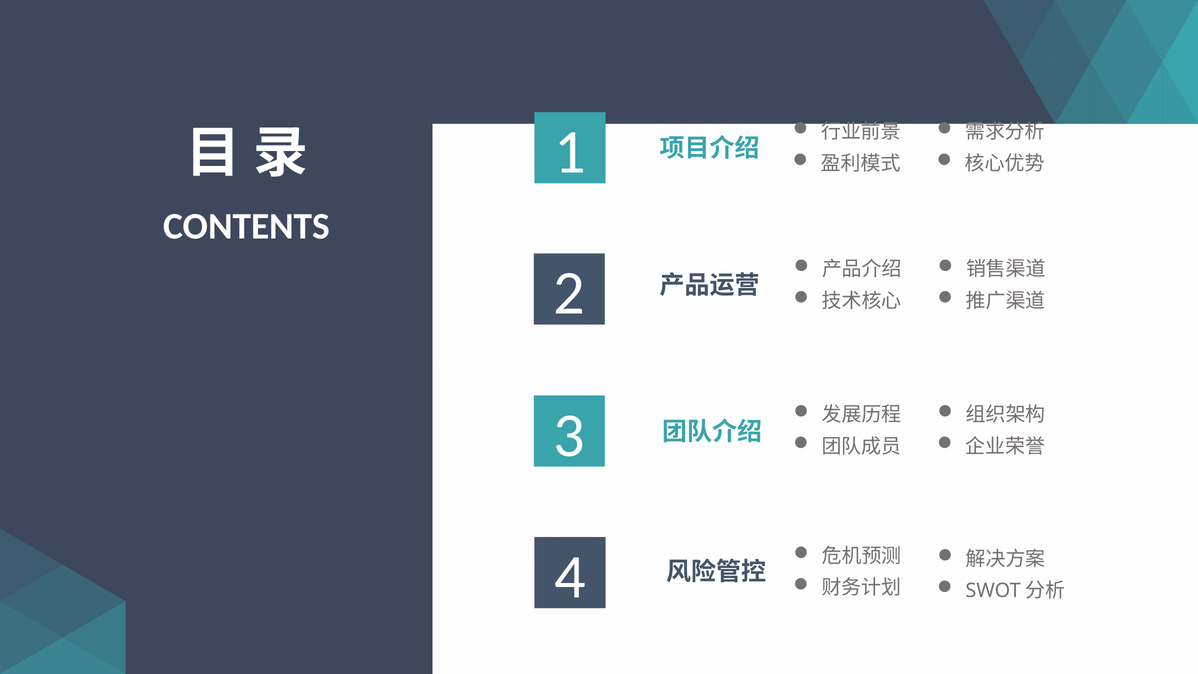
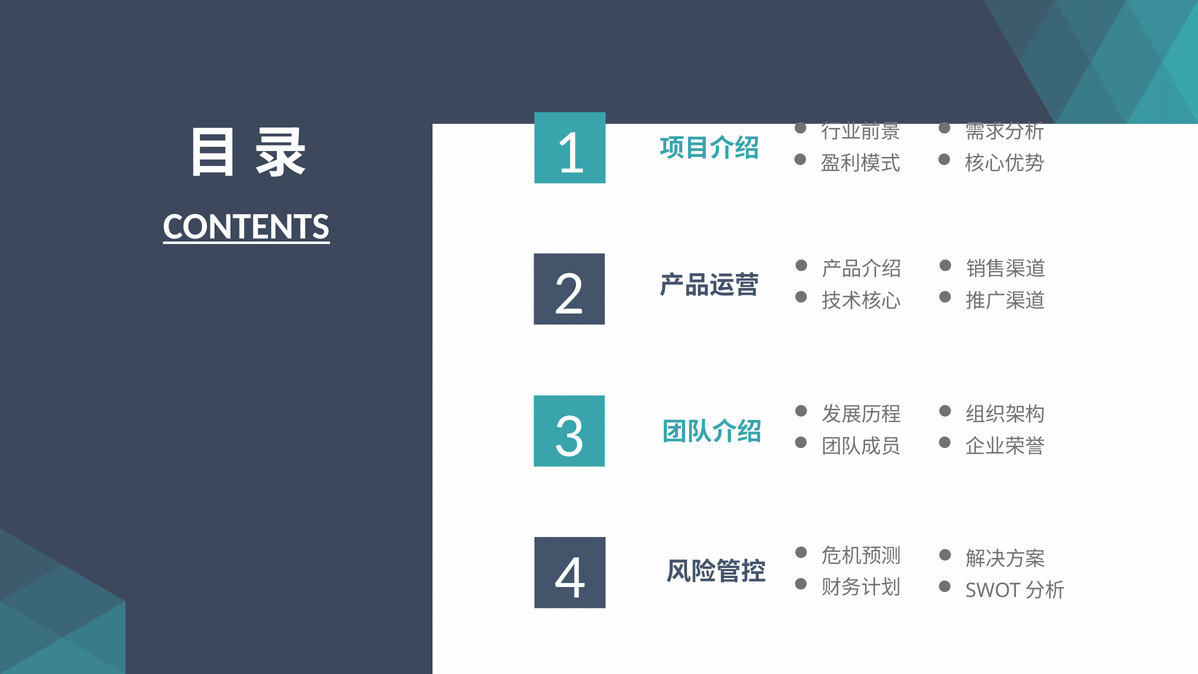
CONTENTS underline: none -> present (247, 227)
